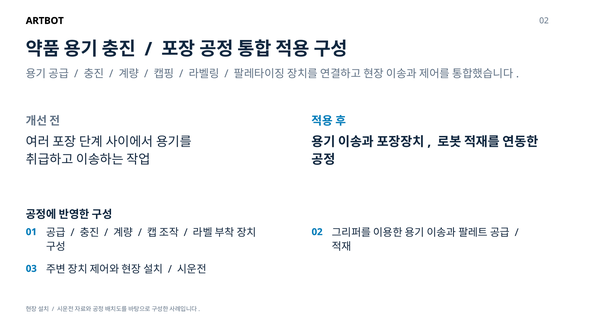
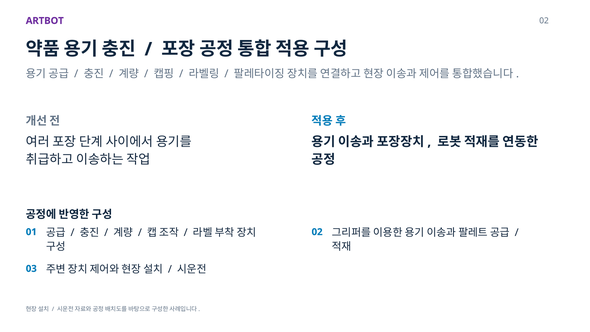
ARTBOT colour: black -> purple (45, 21)
